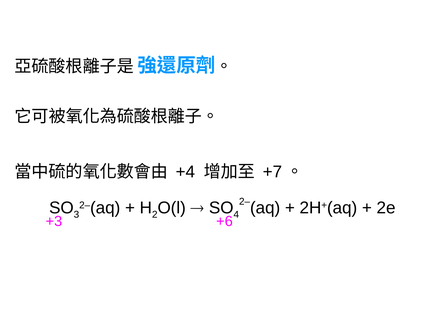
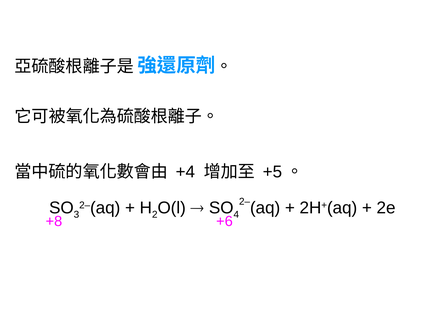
+7: +7 -> +5 (272, 172)
+3: +3 -> +8 (54, 221)
